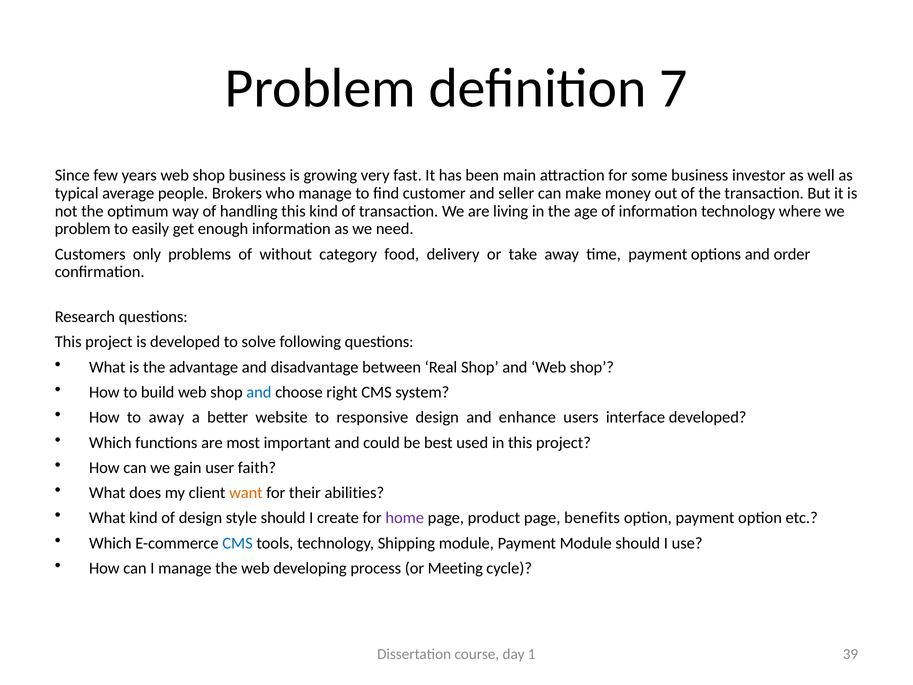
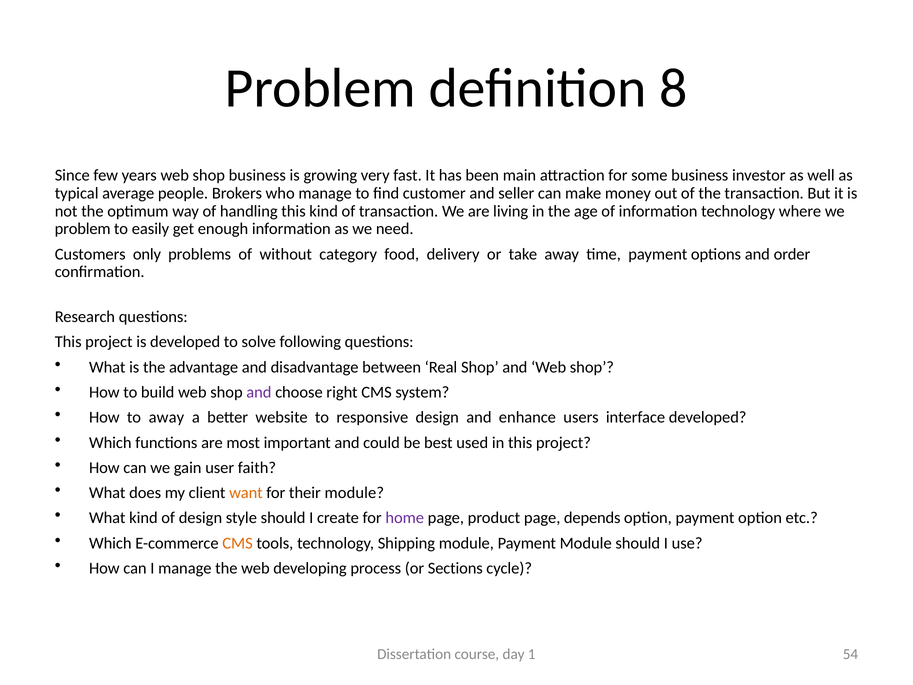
7: 7 -> 8 (673, 88)
and colour: blue -> purple (259, 392)
their abilities: abilities -> module (354, 493)
benefits: benefits -> depends (592, 518)
CMS colour: blue -> orange (238, 543)
Meeting: Meeting -> Sections (455, 568)
39: 39 -> 54 (851, 654)
